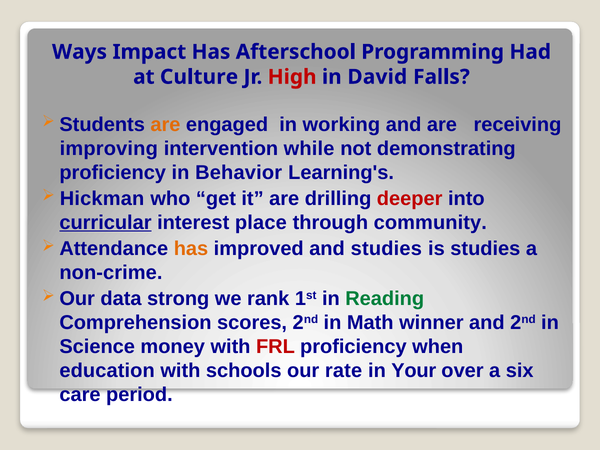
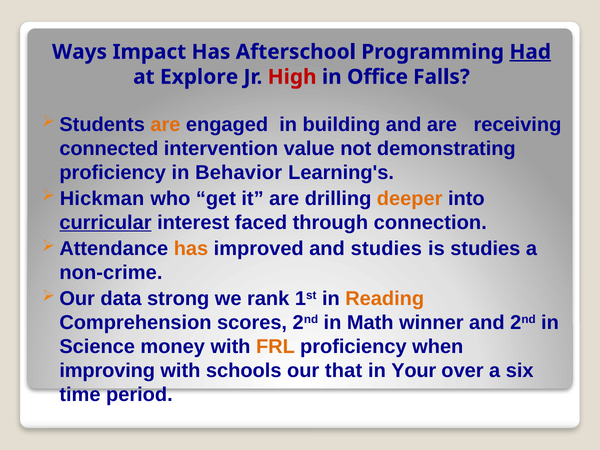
Had underline: none -> present (530, 52)
Culture: Culture -> Explore (199, 77)
David: David -> Office (378, 77)
working: working -> building (341, 124)
improving: improving -> connected (109, 148)
while: while -> value (309, 148)
deeper colour: red -> orange (410, 198)
place: place -> faced (261, 222)
community: community -> connection (430, 222)
Reading colour: green -> orange (385, 299)
FRL colour: red -> orange (275, 347)
education: education -> improving (107, 371)
rate: rate -> that (344, 371)
care: care -> time (80, 395)
